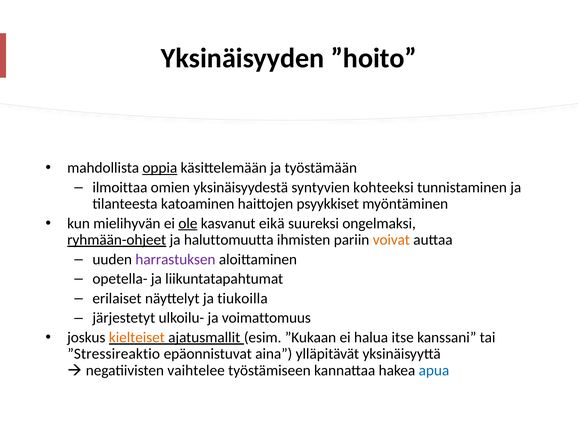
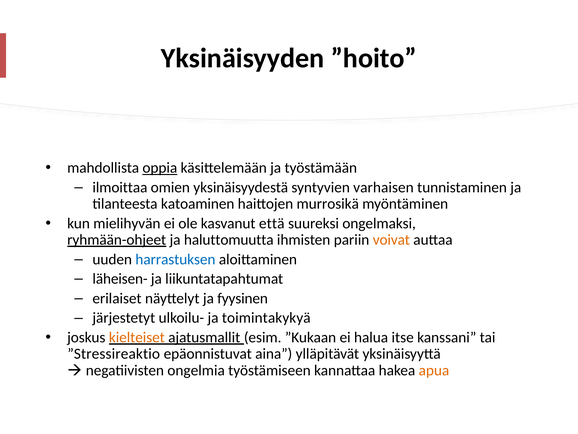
kohteeksi: kohteeksi -> varhaisen (383, 187)
psyykkiset: psyykkiset -> murrosikä (328, 204)
ole underline: present -> none (188, 223)
eikä: eikä -> että (272, 223)
harrastuksen colour: purple -> blue (175, 259)
opetella-: opetella- -> läheisen- (120, 279)
tiukoilla: tiukoilla -> fyysinen (243, 298)
voimattomuus: voimattomuus -> toimintakykyä (266, 318)
vaihtelee: vaihtelee -> ongelmia (196, 370)
apua colour: blue -> orange (434, 370)
